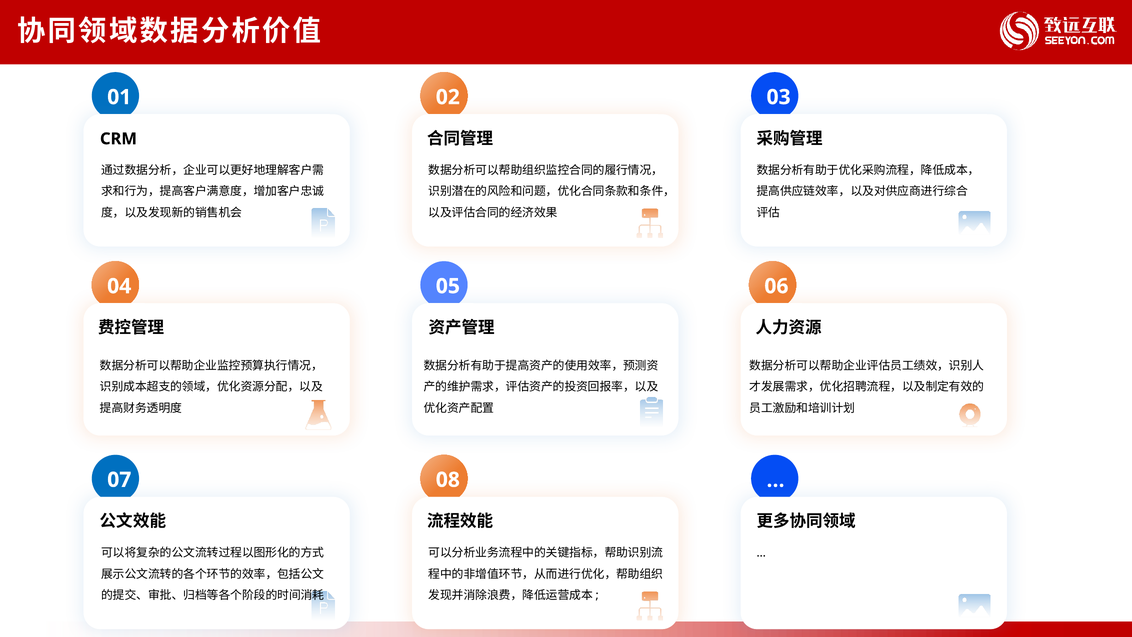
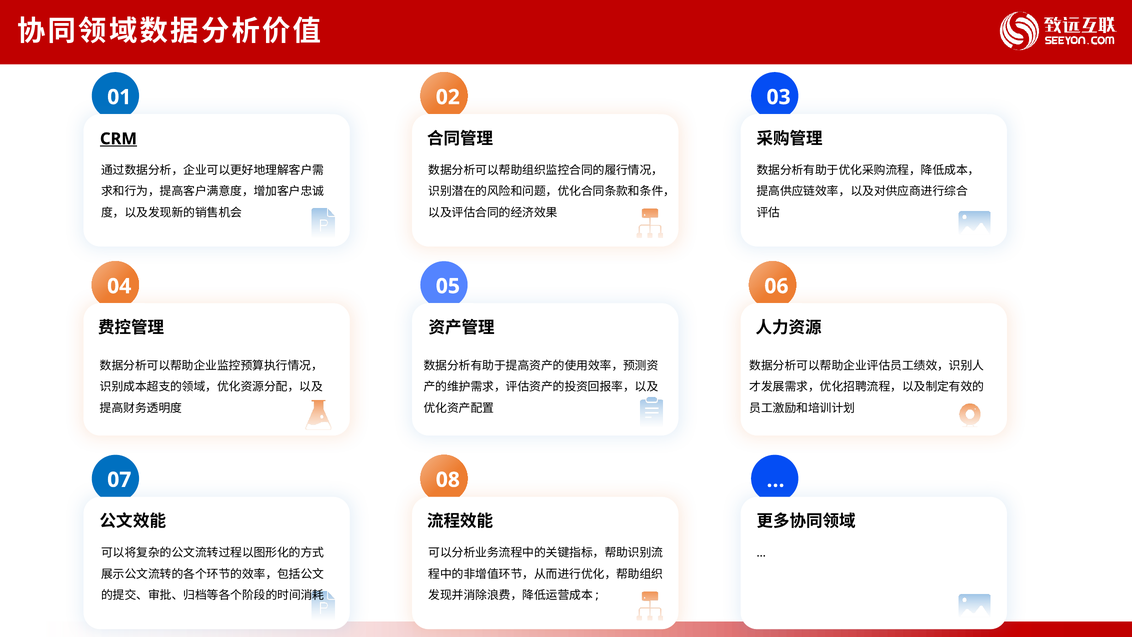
CRM underline: none -> present (118, 139)
